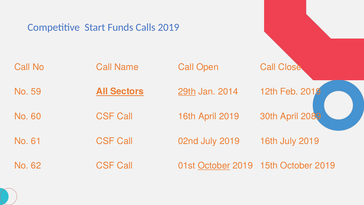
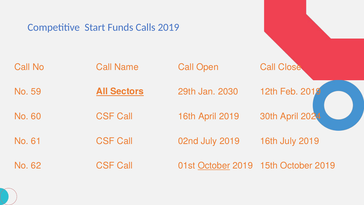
29th underline: present -> none (187, 92)
2014: 2014 -> 2030 (228, 92)
2089: 2089 -> 2024 (311, 116)
